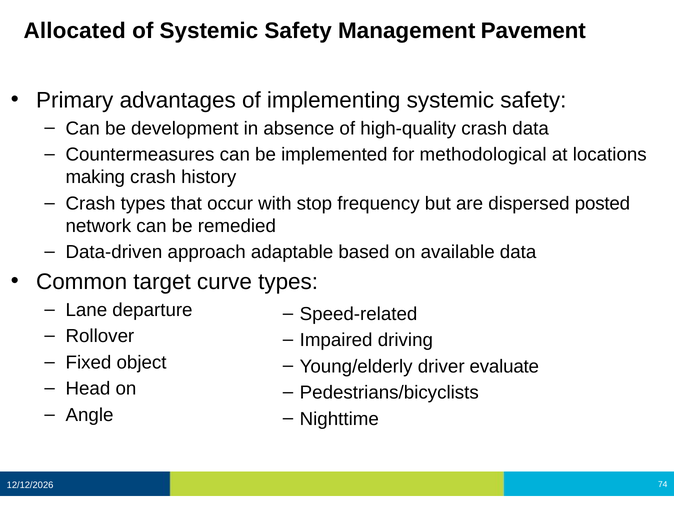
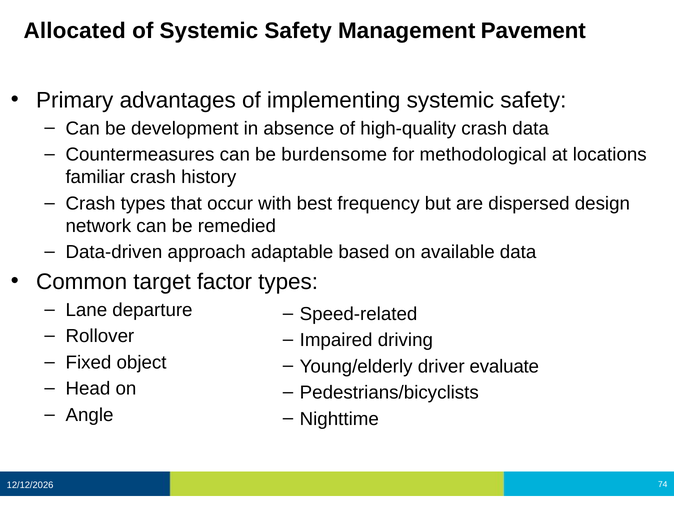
implemented: implemented -> burdensome (334, 154)
making: making -> familiar (95, 177)
stop: stop -> best (314, 203)
posted: posted -> design (602, 203)
curve: curve -> factor (225, 281)
